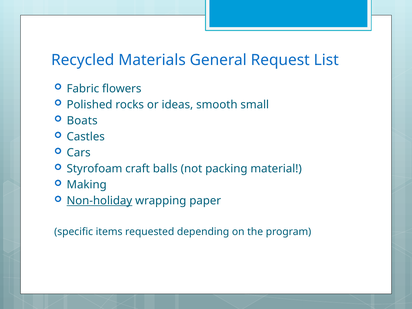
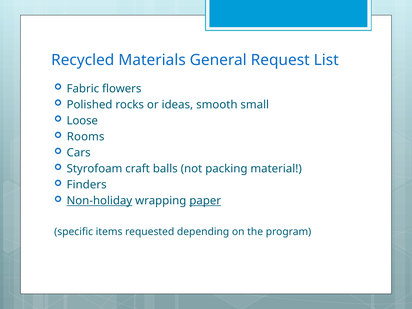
Boats: Boats -> Loose (82, 121)
Castles: Castles -> Rooms (86, 137)
Making: Making -> Finders (87, 185)
paper underline: none -> present (205, 201)
